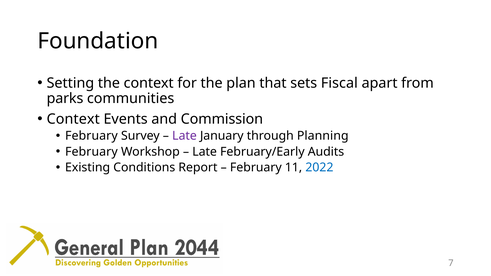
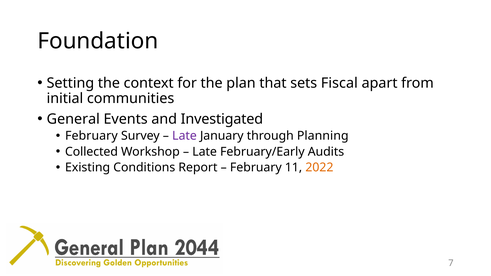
parks: parks -> initial (65, 98)
Context: Context -> General (73, 119)
Commission: Commission -> Investigated (222, 119)
February: February -> Collected (91, 152)
2022 colour: blue -> orange (319, 168)
